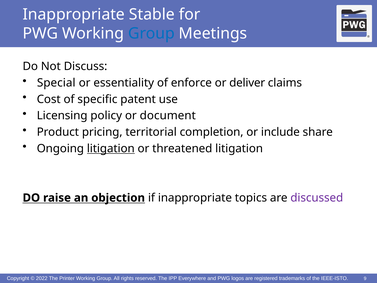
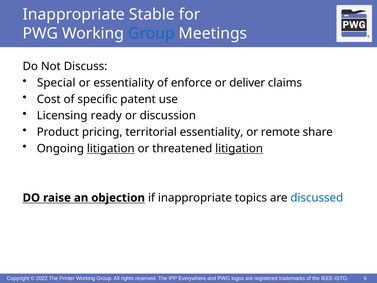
policy: policy -> ready (106, 116)
document: document -> discussion (168, 116)
territorial completion: completion -> essentiality (212, 132)
include: include -> remote (280, 132)
litigation underline: none -> present (239, 148)
discussed colour: purple -> blue (317, 198)
